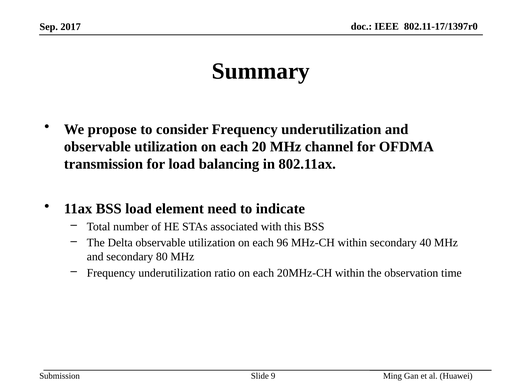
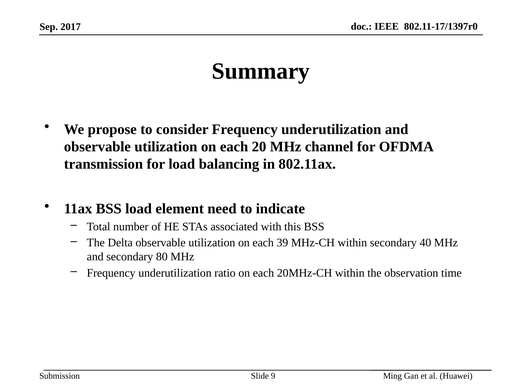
96: 96 -> 39 (282, 243)
